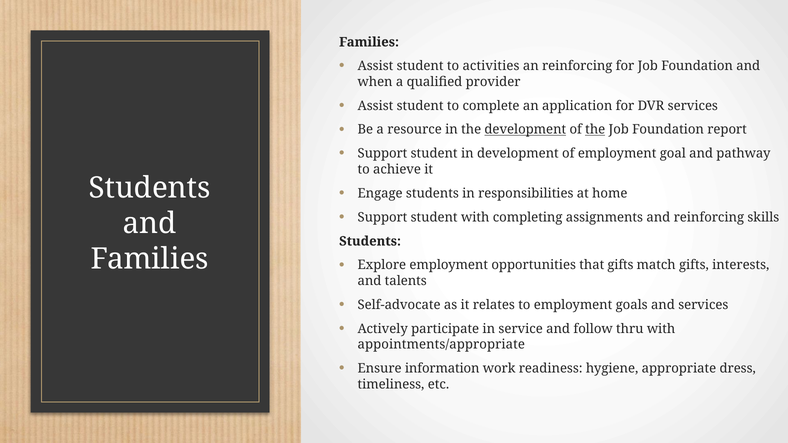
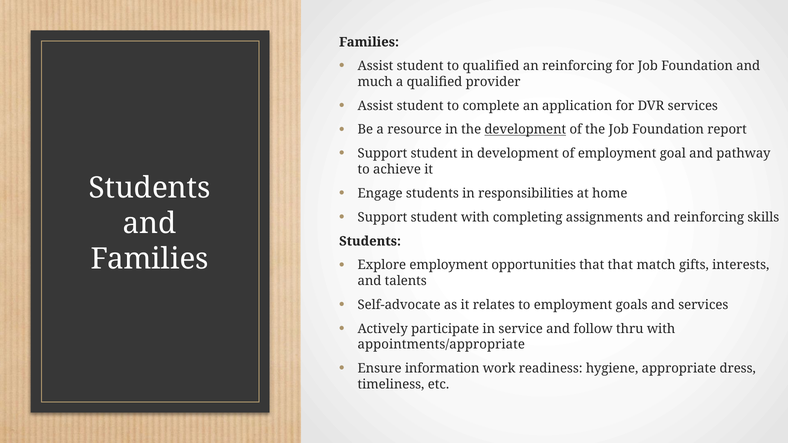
to activities: activities -> qualified (491, 66)
when: when -> much (375, 82)
the underline: present -> none (595, 130)
that gifts: gifts -> that (620, 265)
